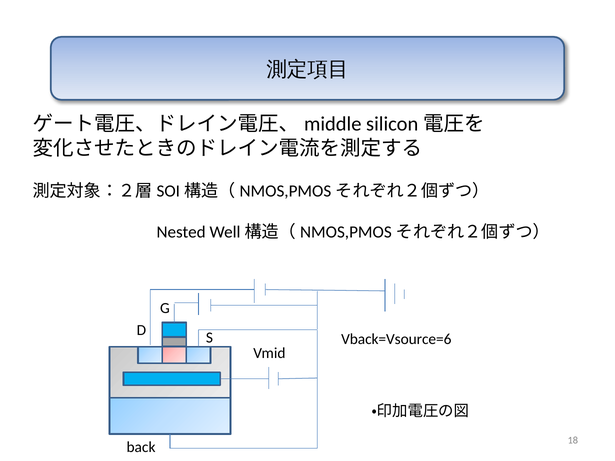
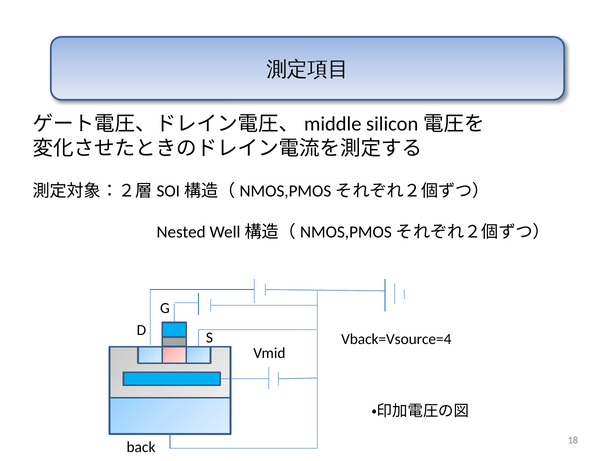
Vback=Vsource=6: Vback=Vsource=6 -> Vback=Vsource=4 (396, 340)
